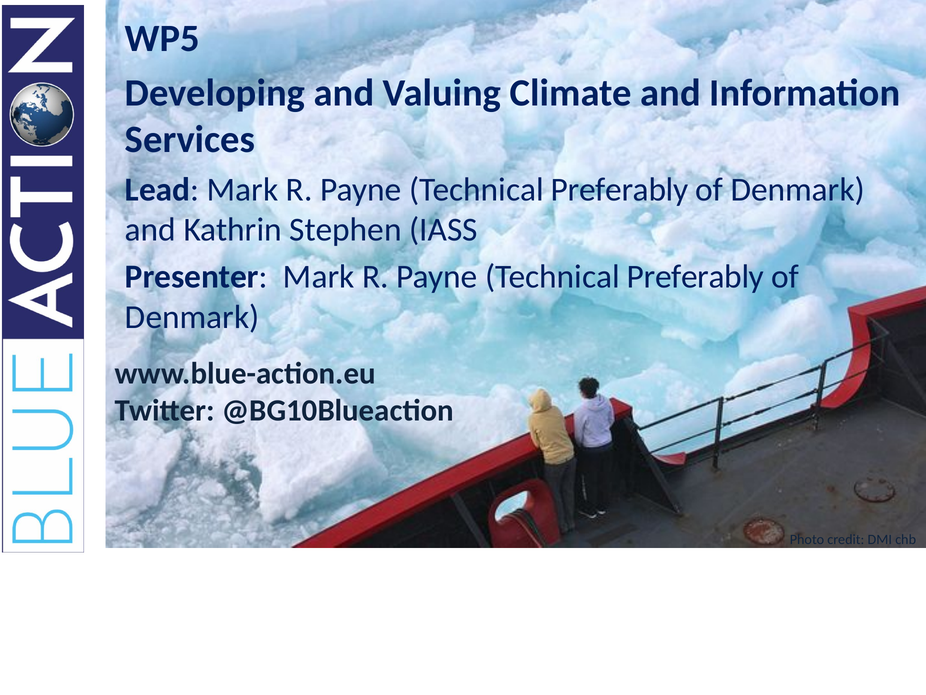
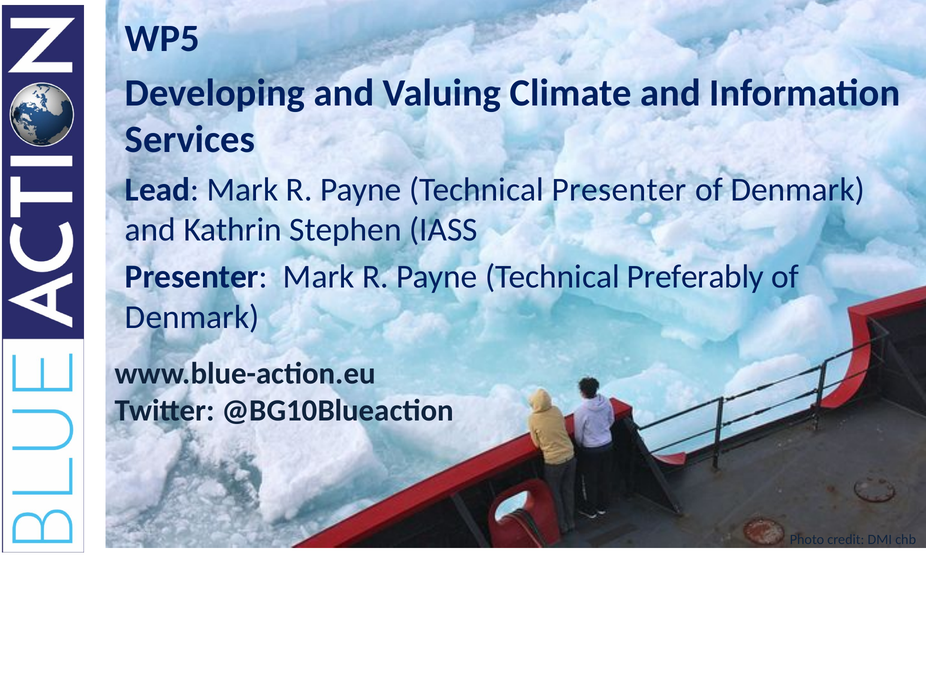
Preferably: Preferably -> Presenter (619, 189)
